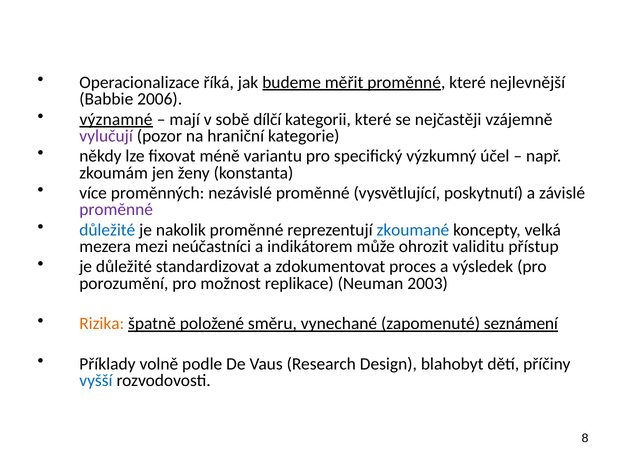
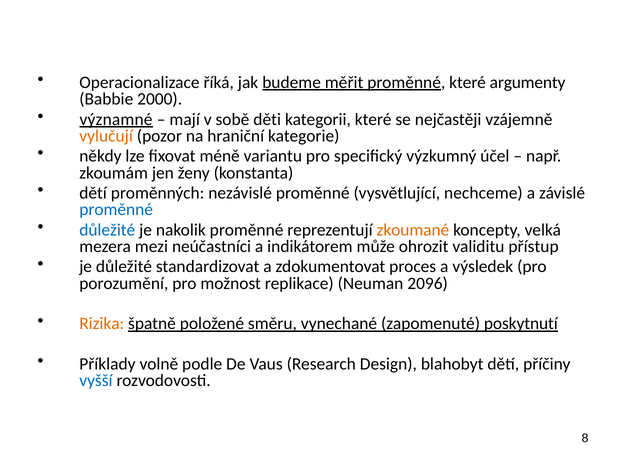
nejlevnější: nejlevnější -> argumenty (528, 83)
2006: 2006 -> 2000 (160, 99)
dílčí: dílčí -> děti (267, 119)
vylučují colour: purple -> orange (106, 136)
více: více -> dětí (93, 193)
poskytnutí: poskytnutí -> nechceme (483, 193)
proměnné colour: purple -> blue (116, 210)
zkoumané colour: blue -> orange (413, 230)
2003: 2003 -> 2096 (428, 284)
seznámení: seznámení -> poskytnutí (521, 324)
